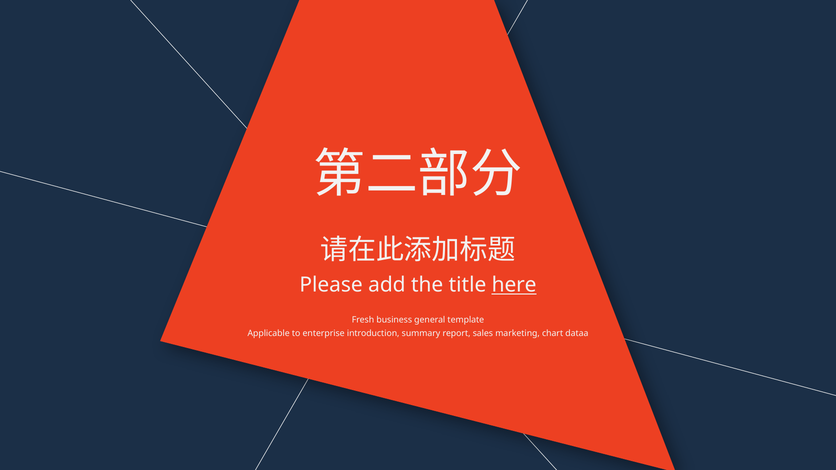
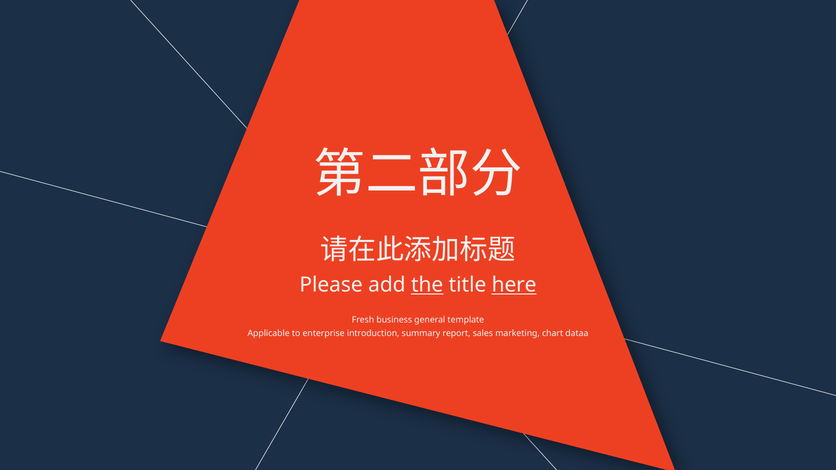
the underline: none -> present (427, 285)
